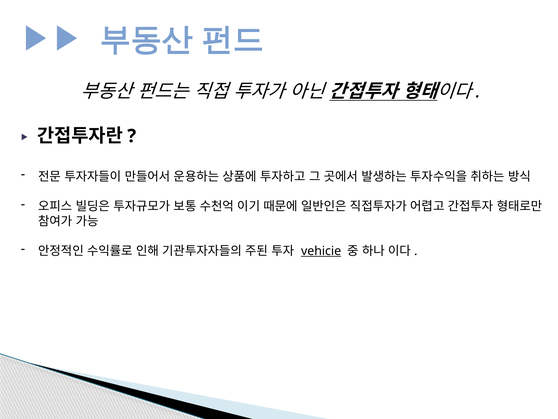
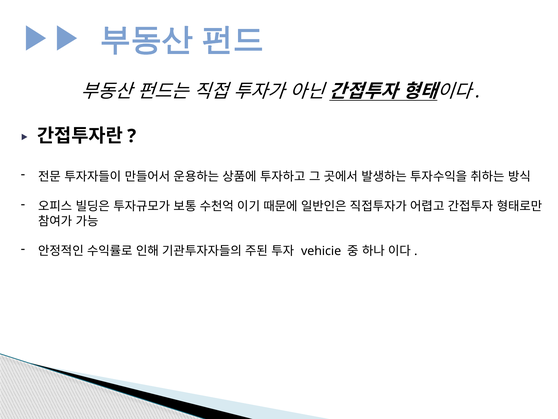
vehicie underline: present -> none (321, 251)
